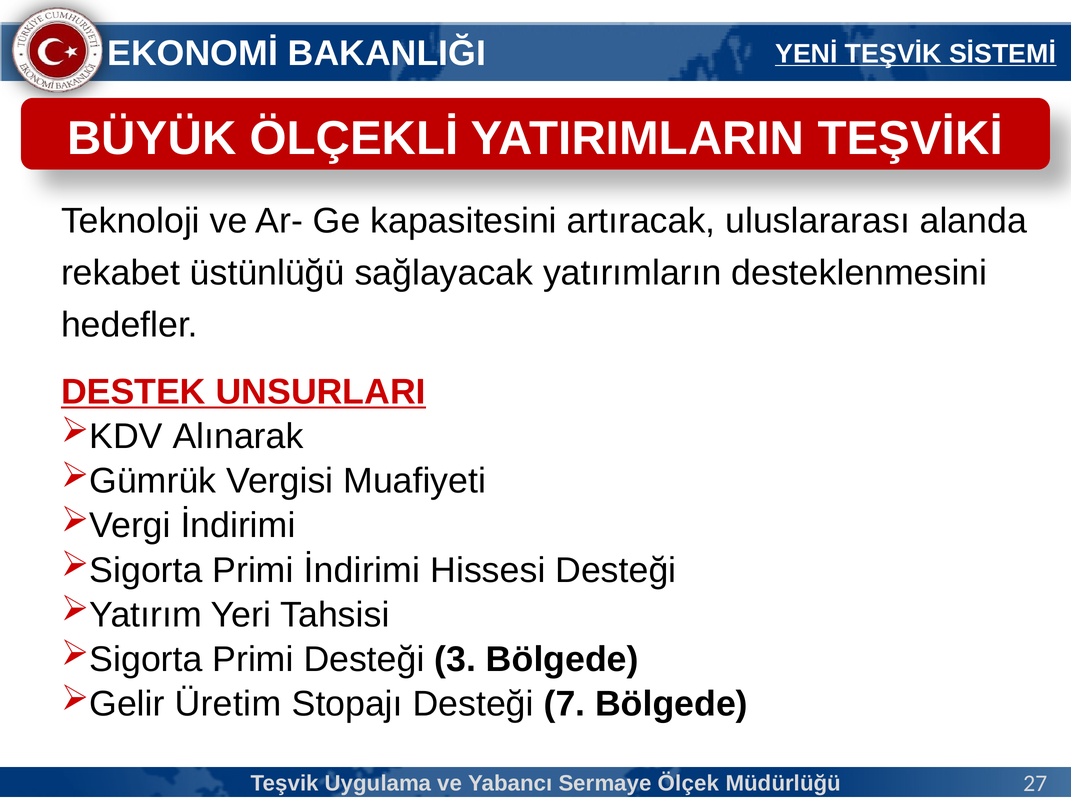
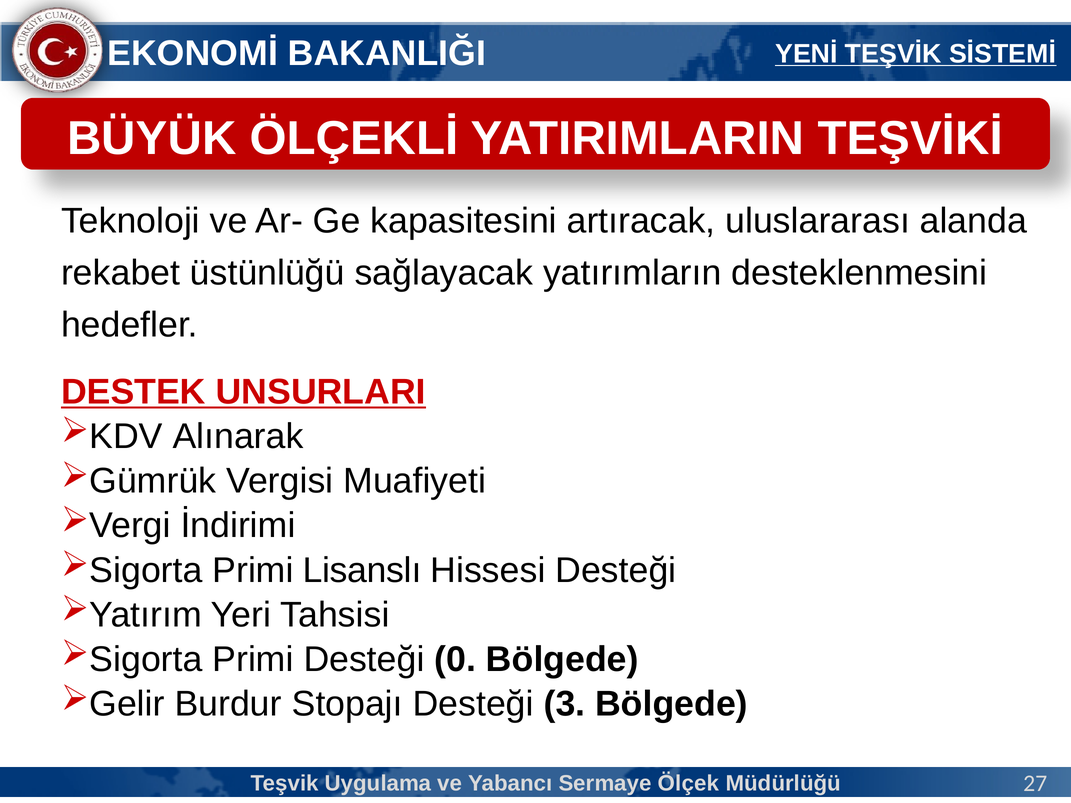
Primi İndirimi: İndirimi -> Lisanslı (362, 570)
3: 3 -> 0 (455, 660)
Üretim: Üretim -> Burdur (228, 704)
7: 7 -> 3 (564, 704)
